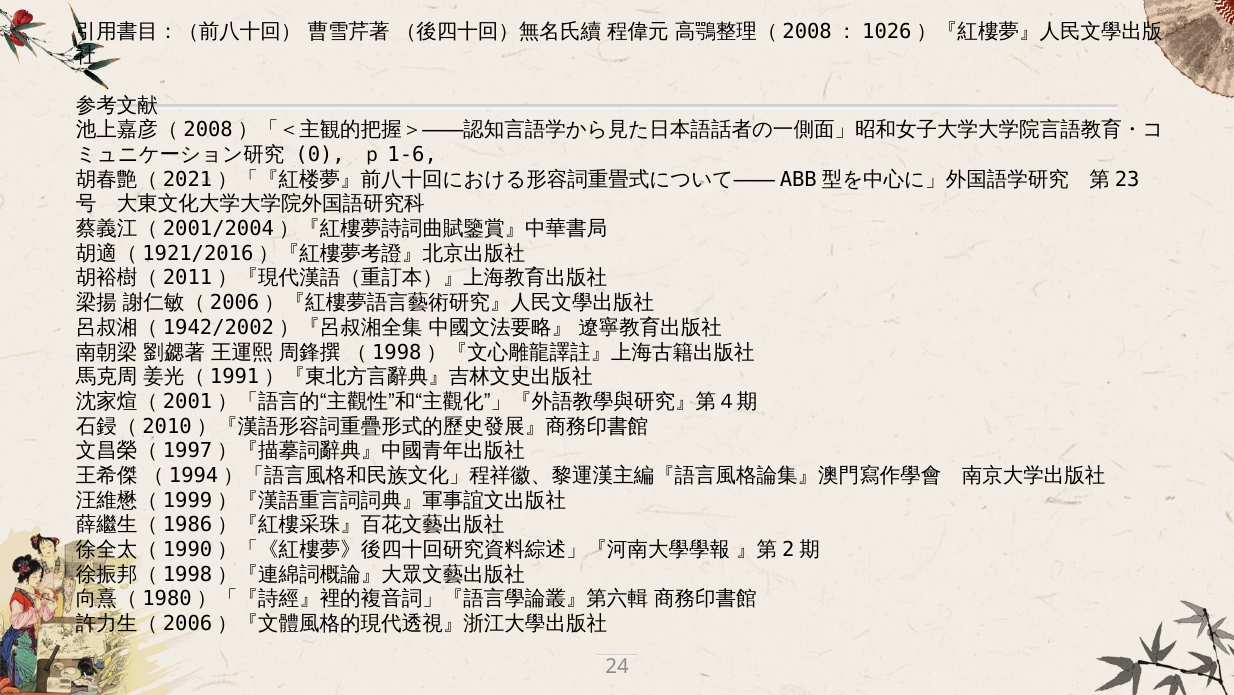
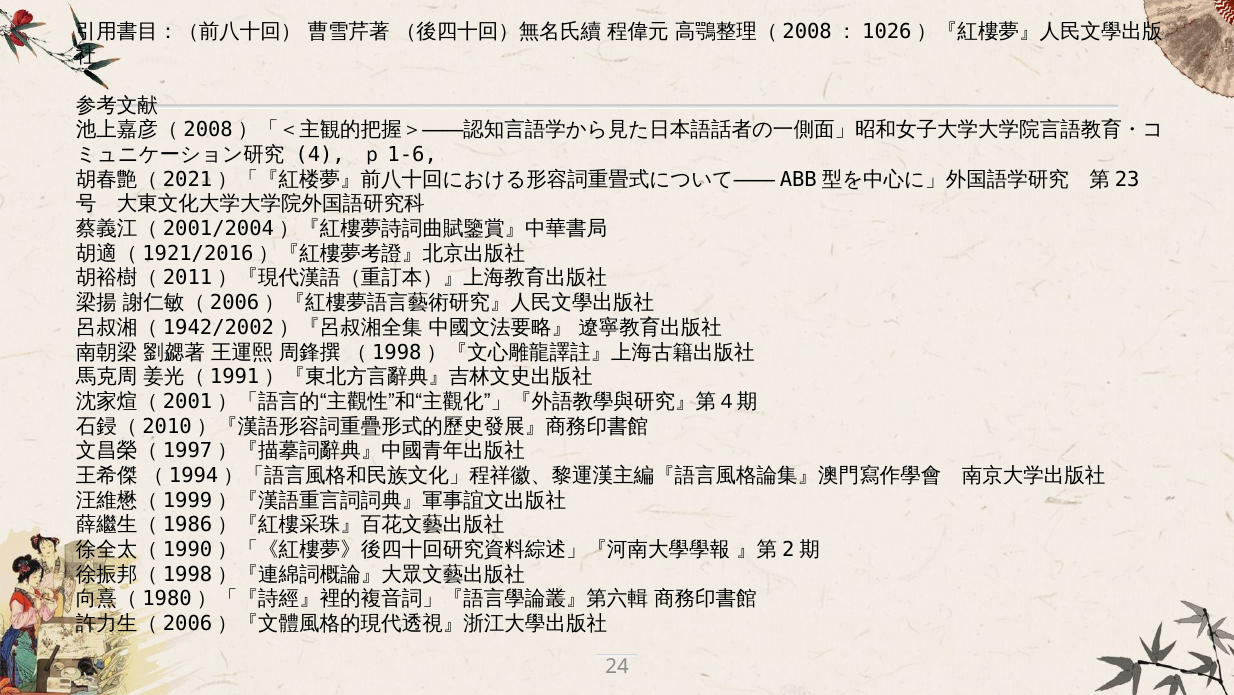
0: 0 -> 4 (320, 155)
